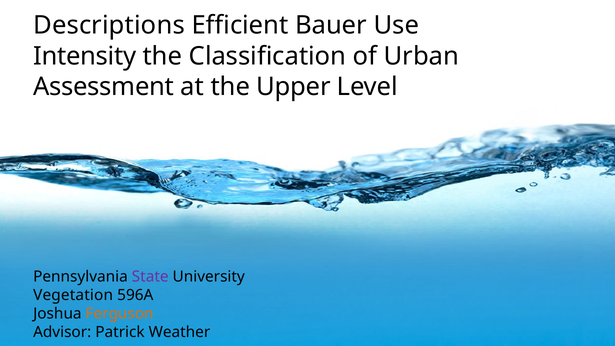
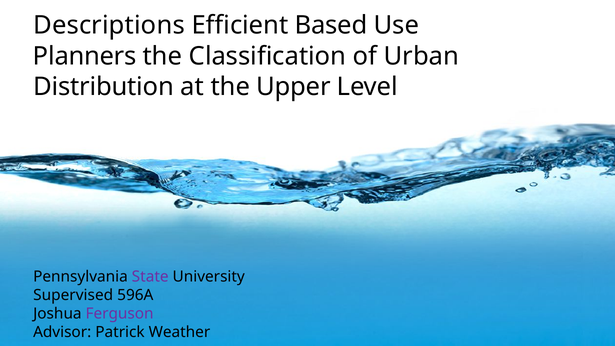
Bauer: Bauer -> Based (331, 25)
Intensity: Intensity -> Planners (85, 56)
Assessment: Assessment -> Distribution (104, 87)
Vegetation: Vegetation -> Supervised (73, 295)
Ferguson colour: orange -> purple (120, 314)
